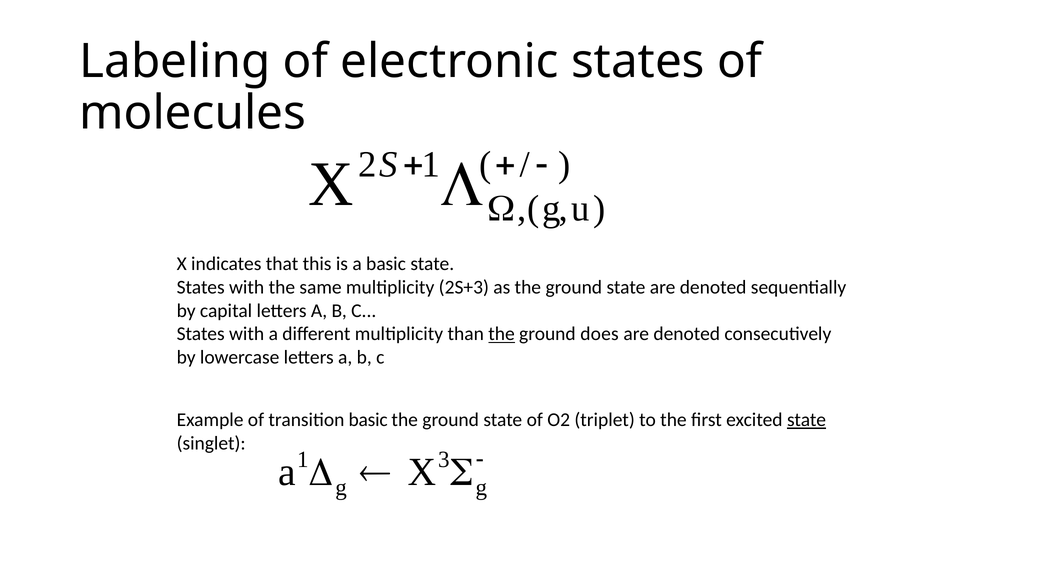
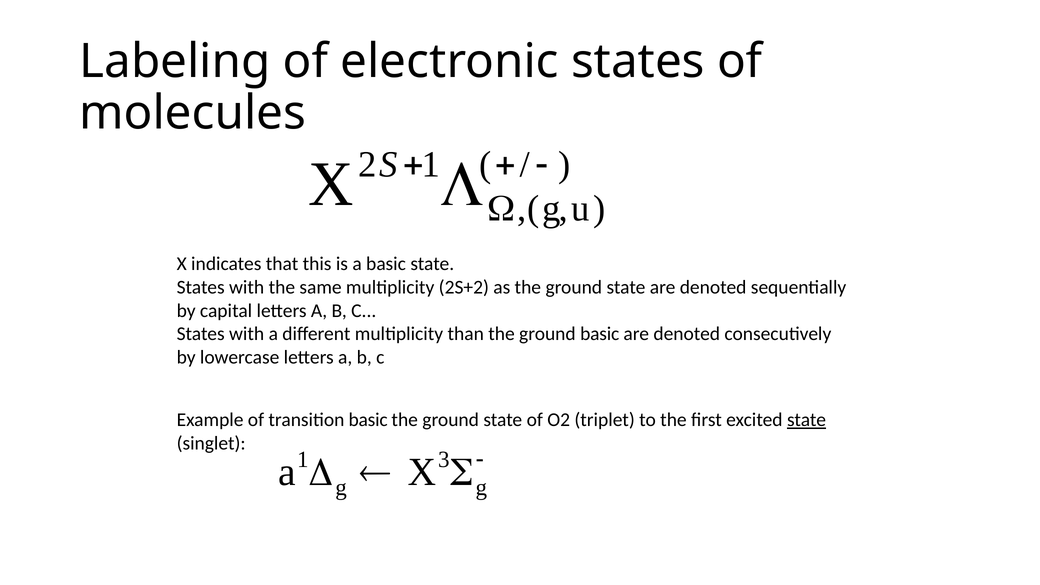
2S+3: 2S+3 -> 2S+2 (464, 287)
the underline: present -> none (502, 334)
ground does: does -> basic (600, 334)
